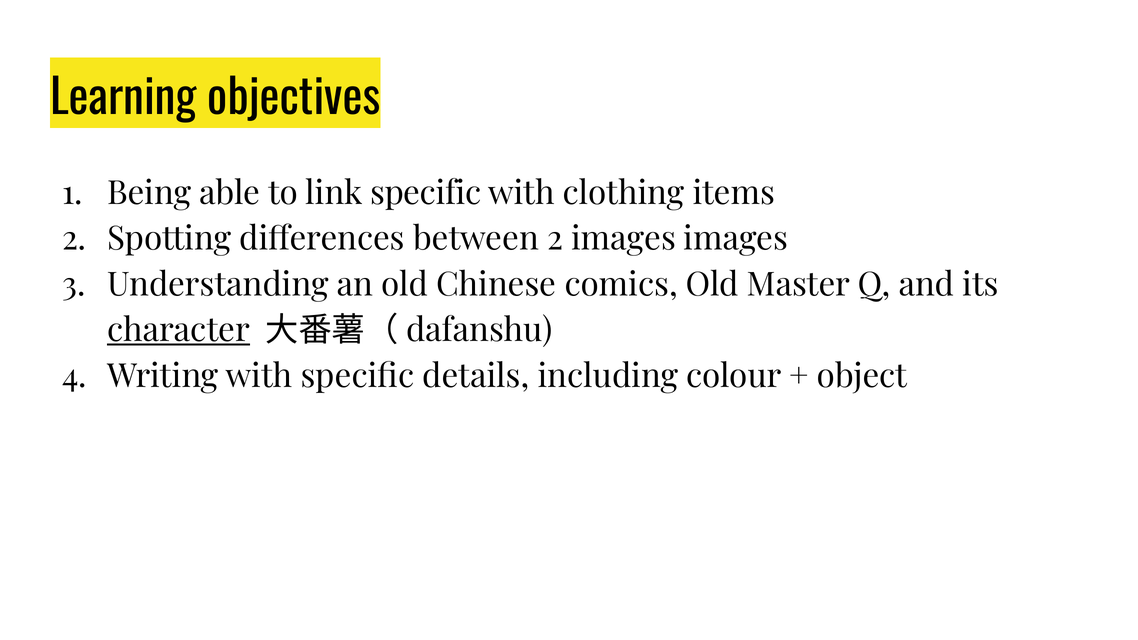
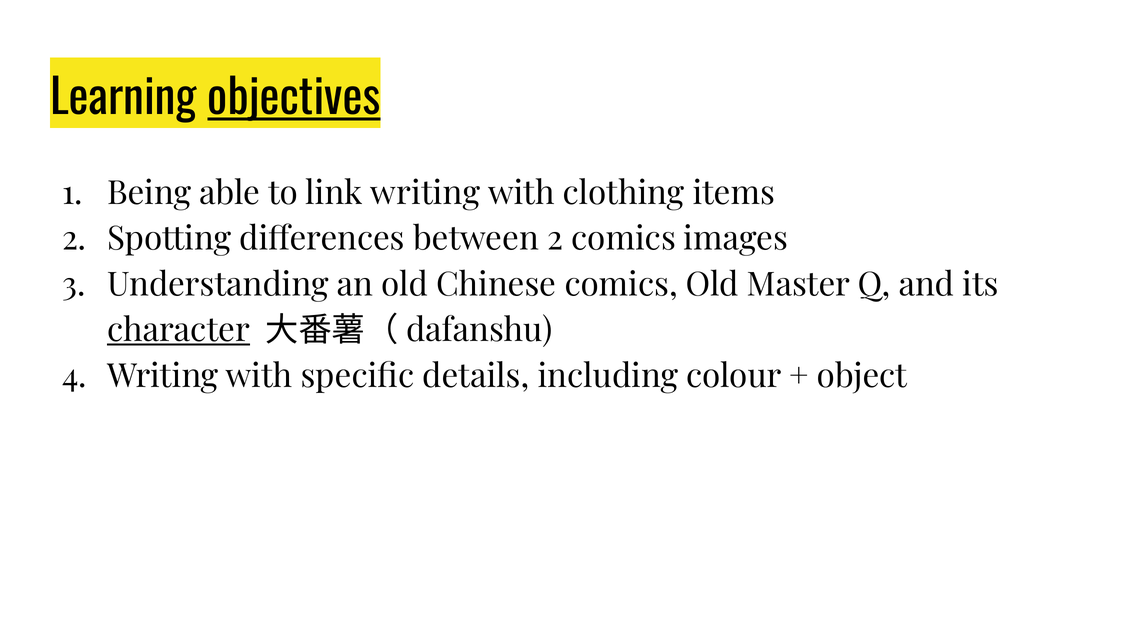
objectives underline: none -> present (294, 99)
link specific: specific -> writing (425, 193)
2 images: images -> comics (624, 239)
